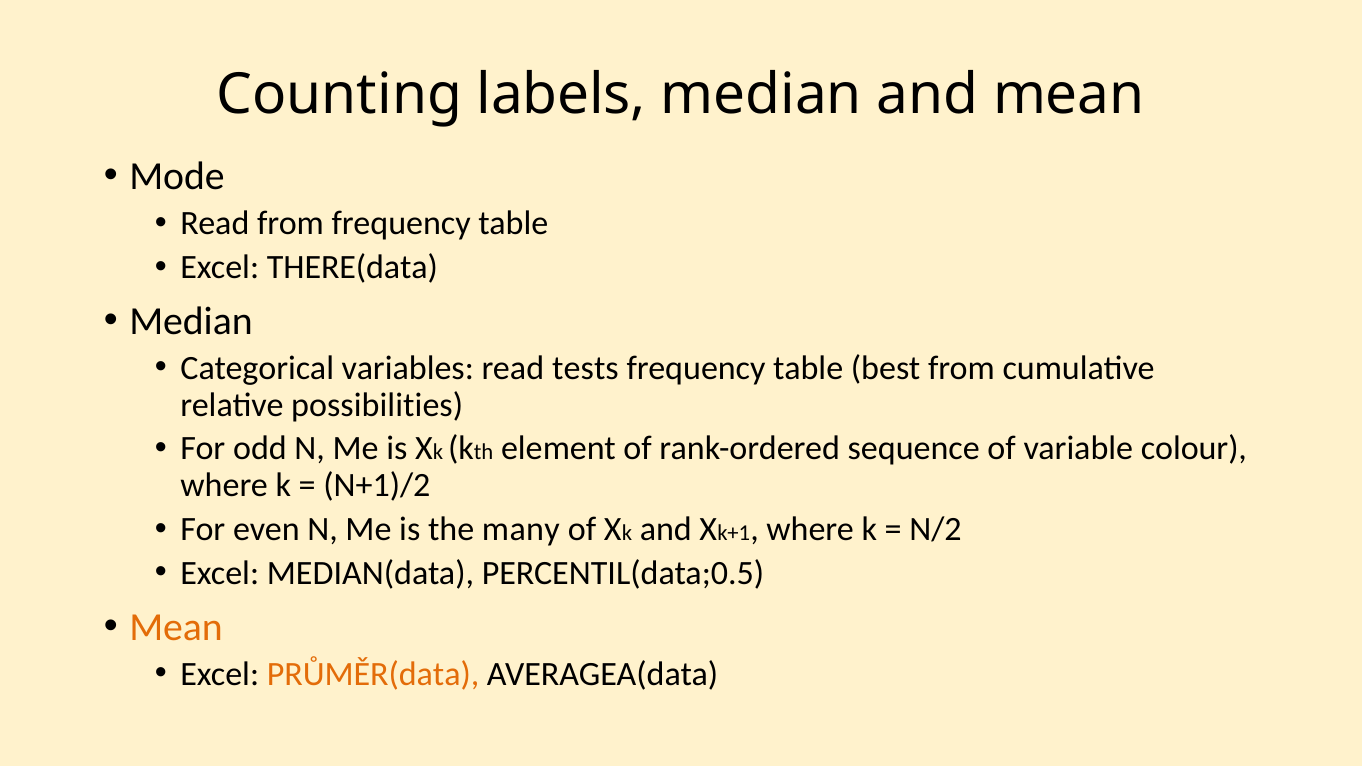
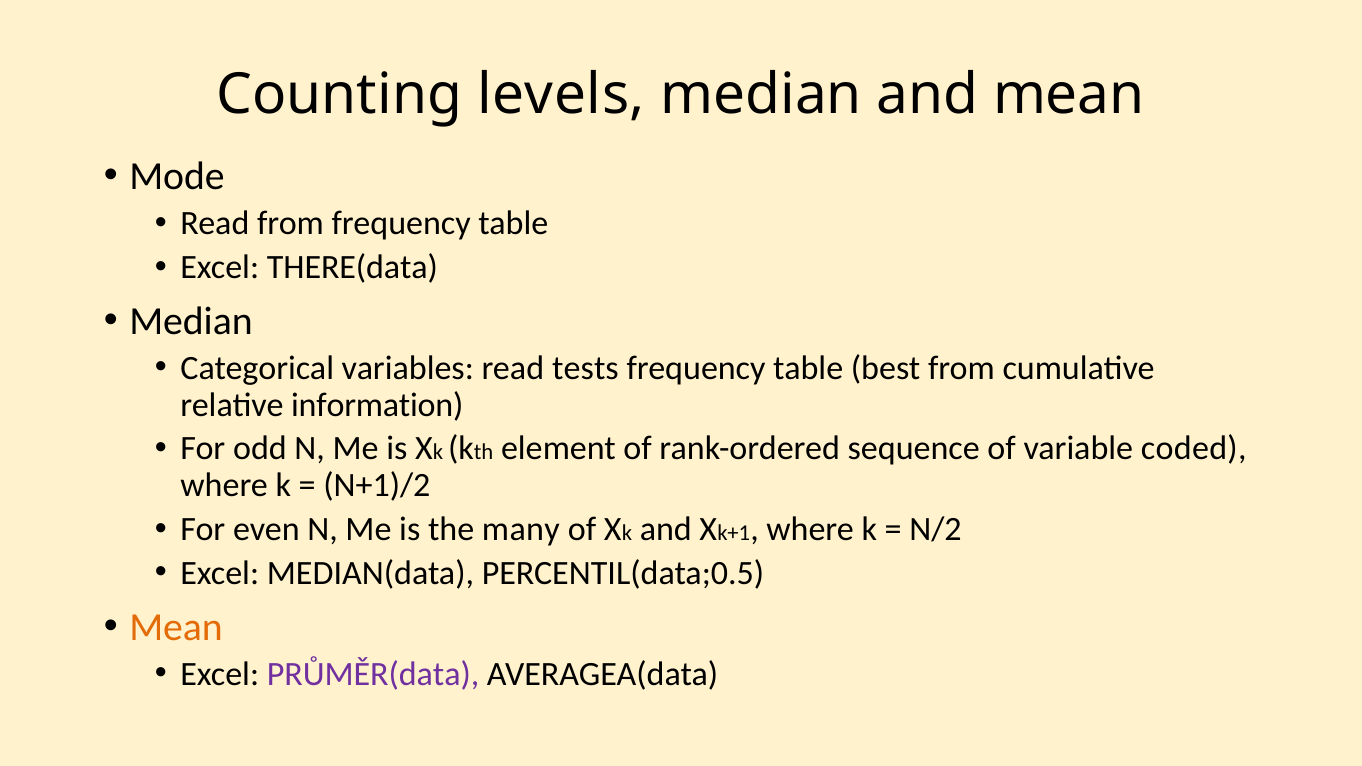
labels: labels -> levels (561, 95)
possibilities: possibilities -> information (377, 405)
colour: colour -> coded (1194, 449)
PRŮMĚR(data colour: orange -> purple (373, 674)
